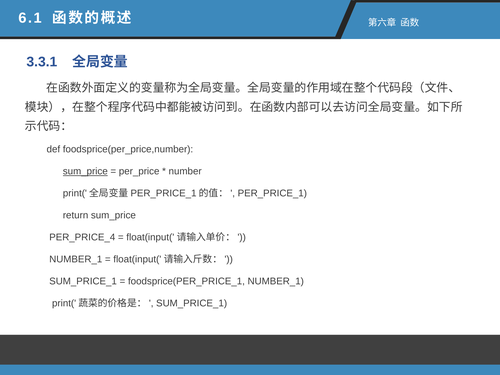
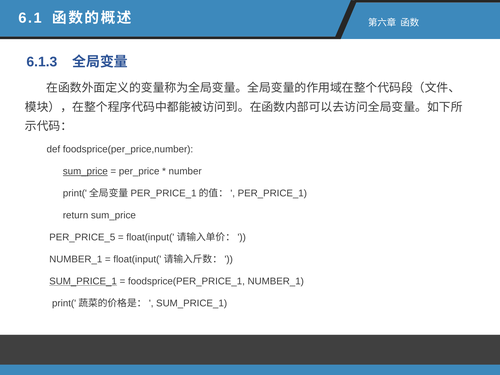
3.3.1: 3.3.1 -> 6.1.3 (42, 62)
PER_PRICE_4: PER_PRICE_4 -> PER_PRICE_5 (82, 237)
SUM_PRICE_1 underline: none -> present (83, 281)
